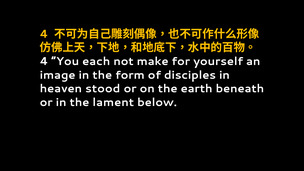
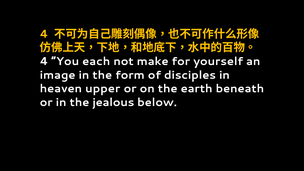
stood: stood -> upper (103, 89)
lament: lament -> jealous (113, 102)
